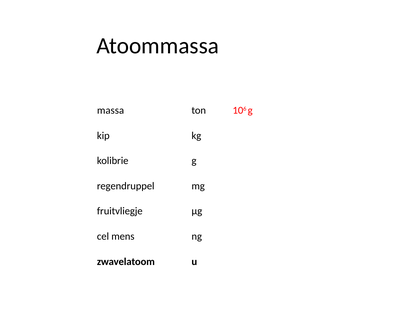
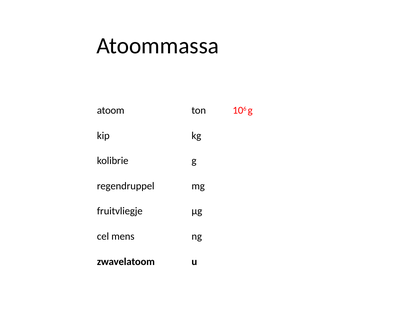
massa: massa -> atoom (111, 110)
